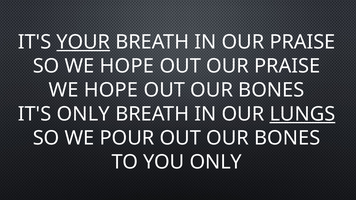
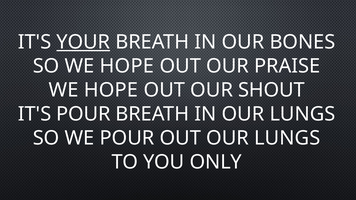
IN OUR PRAISE: PRAISE -> BONES (302, 42)
BONES: BONES -> SHOUT (271, 90)
IT'S ONLY: ONLY -> POUR (83, 114)
LUNGS underline: present -> none (302, 114)
POUR OUT OUR BONES: BONES -> LUNGS (287, 138)
